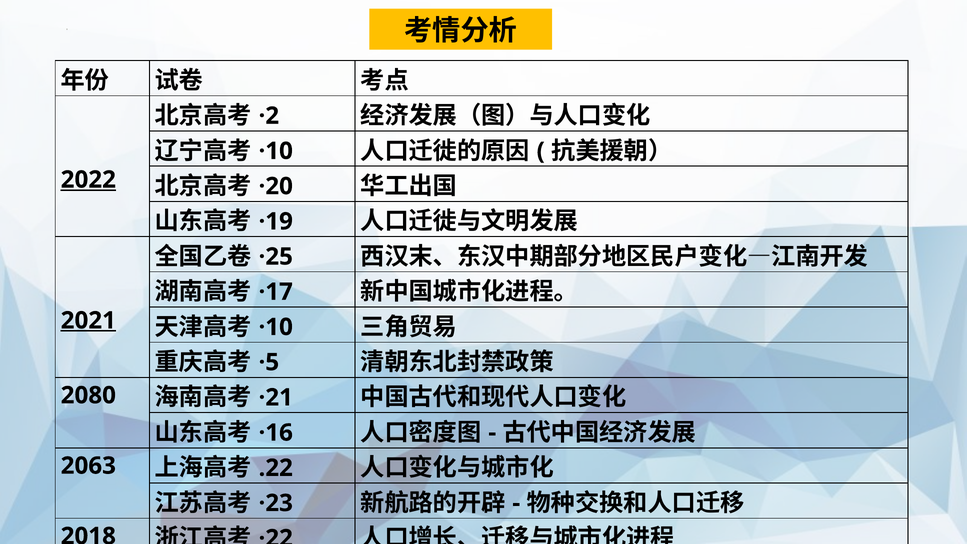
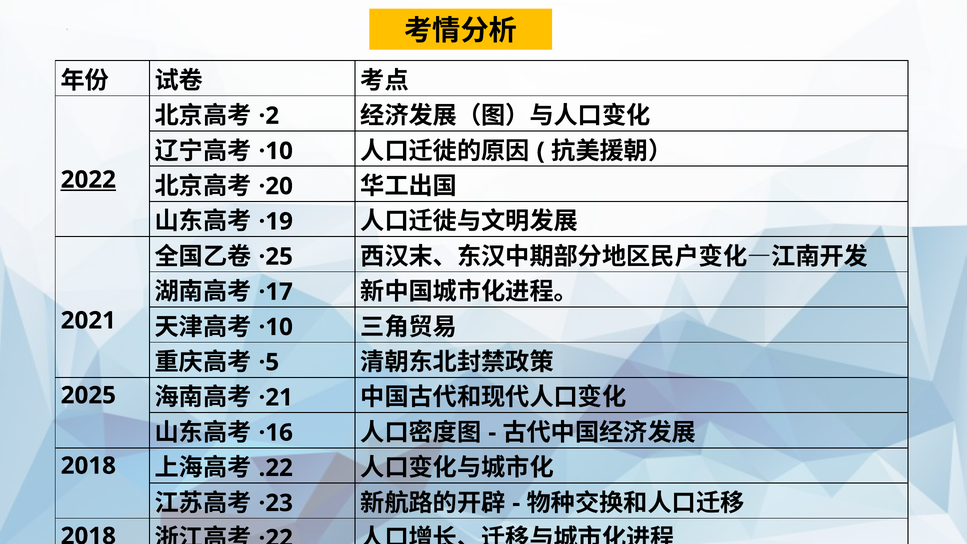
2021 underline: present -> none (88, 320)
2080: 2080 -> 2025 (88, 395)
2063: 2063 -> 2018 (88, 466)
